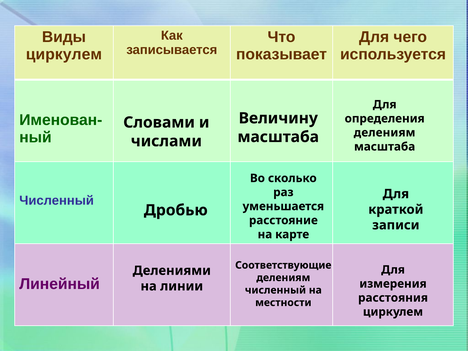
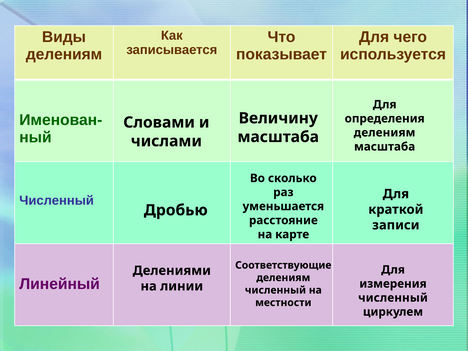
циркулем: циркулем -> делениям (64, 54)
расстояния: расстояния -> численный (393, 298)
